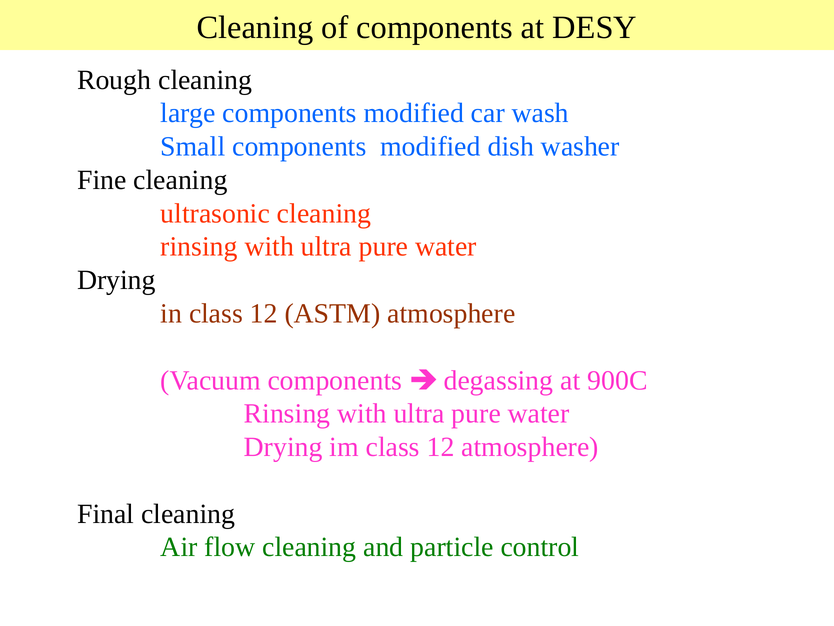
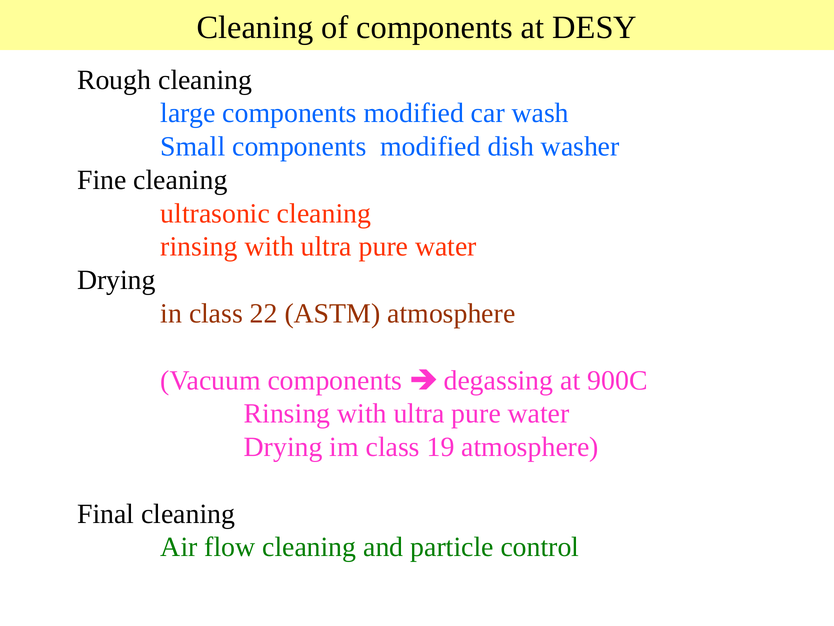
in class 12: 12 -> 22 (264, 313)
im class 12: 12 -> 19 (441, 447)
